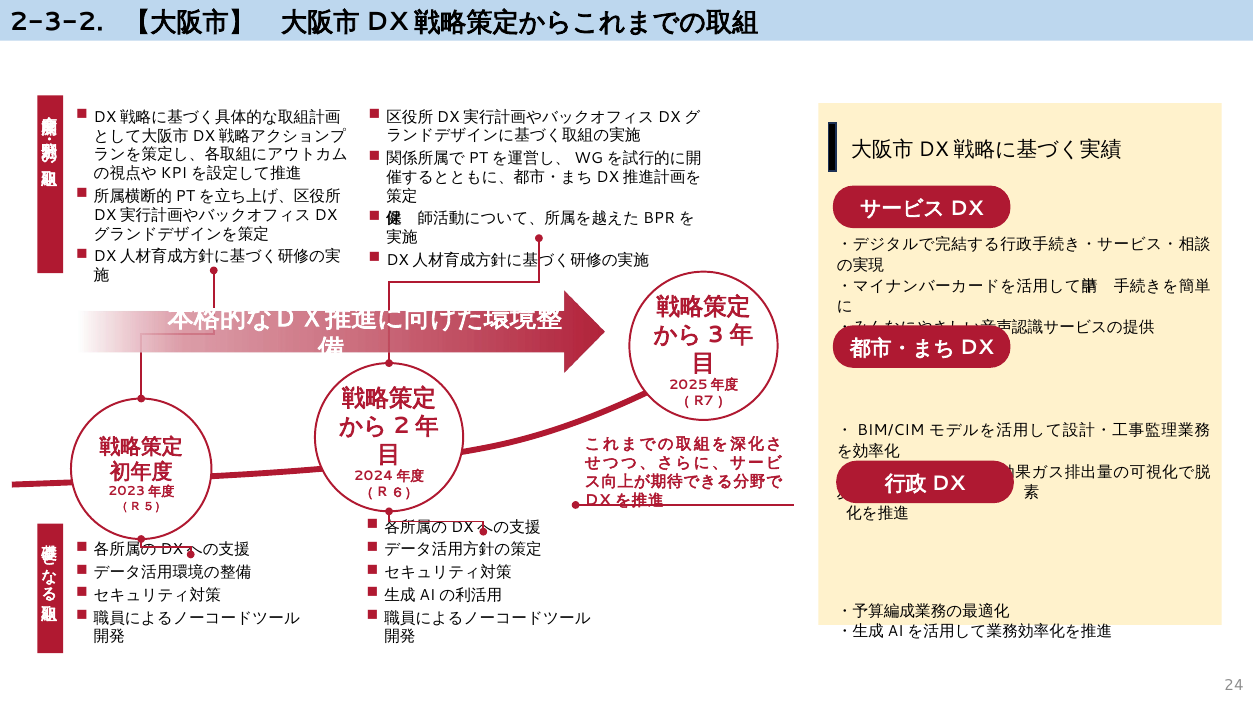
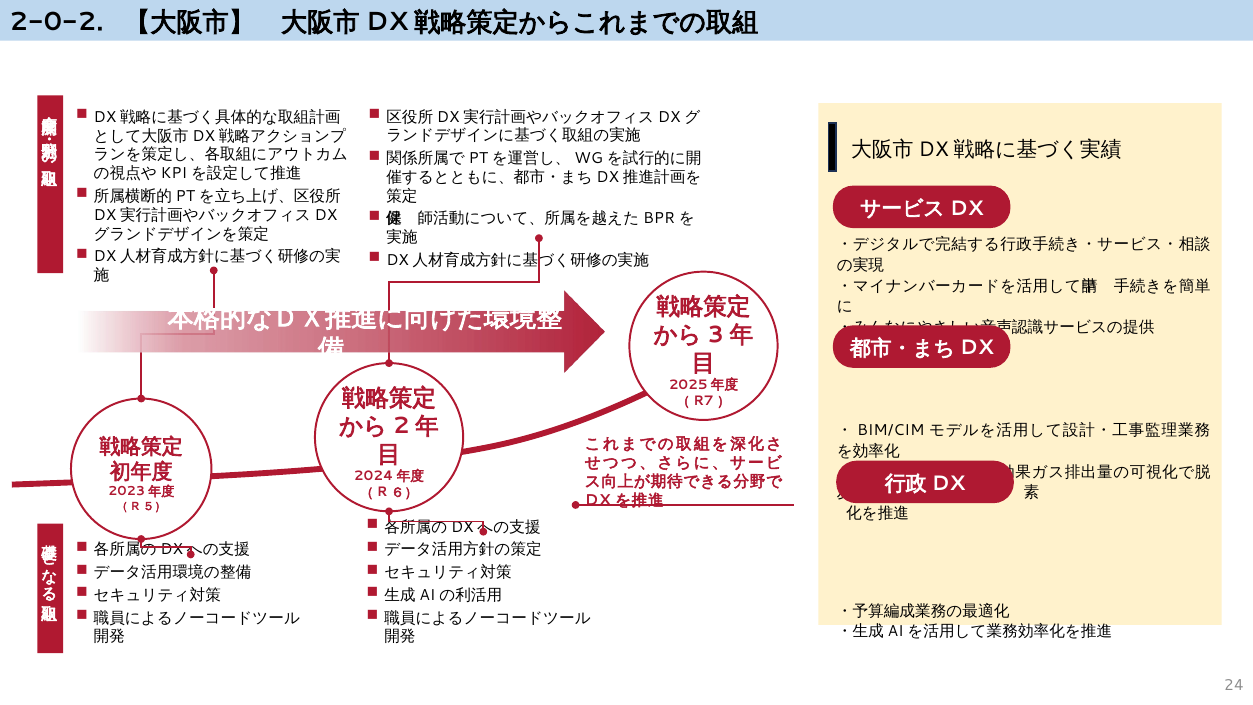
2-3-2: 2-3-2 -> 2-0-2 (56, 22)
